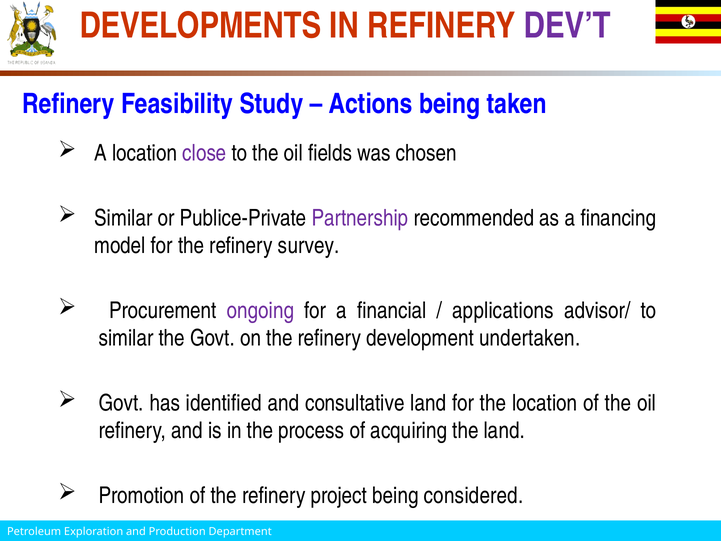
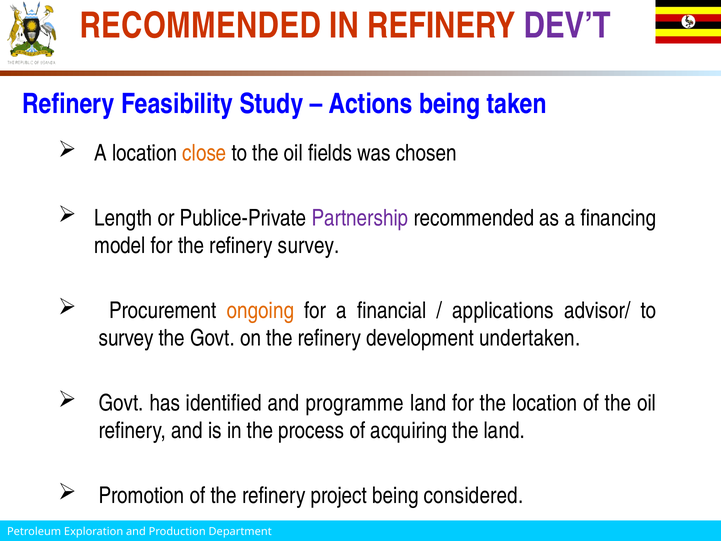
DEVELOPMENTS: DEVELOPMENTS -> RECOMMENDED (200, 26)
close colour: purple -> orange (204, 153)
Similar: Similar -> Length (123, 218)
ongoing colour: purple -> orange (260, 311)
similar: similar -> survey (126, 338)
consultative: consultative -> programme (355, 403)
